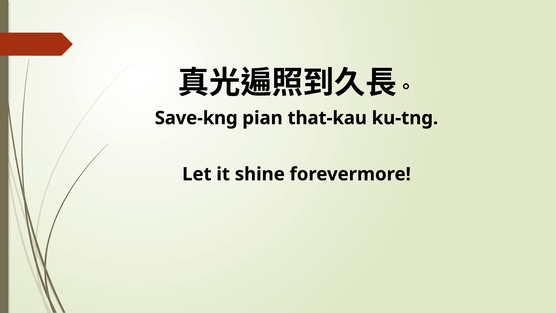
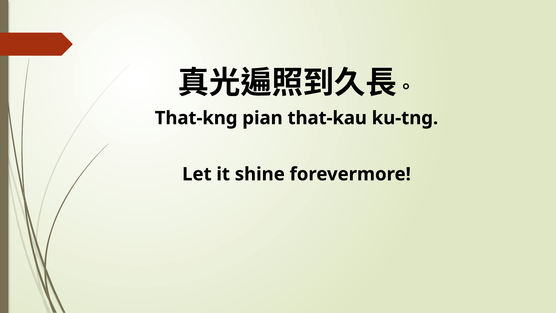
Save-kng: Save-kng -> That-kng (196, 118)
